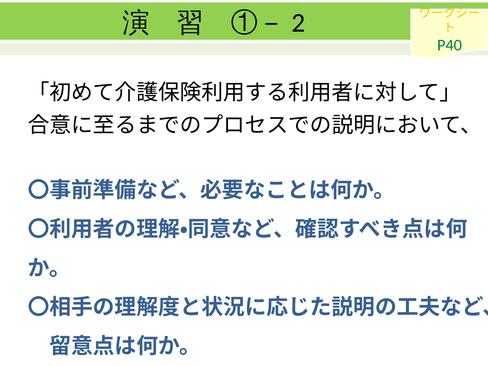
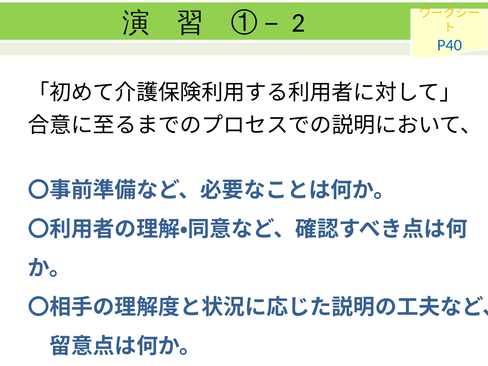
P40 colour: green -> blue (450, 45)
